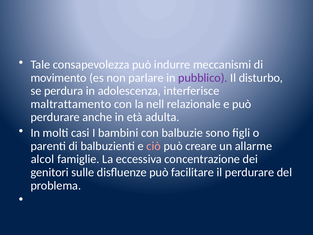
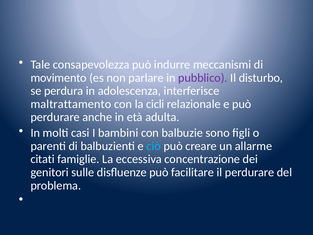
nell: nell -> cicli (155, 104)
ciò colour: pink -> light blue (154, 146)
alcol: alcol -> citati (43, 159)
